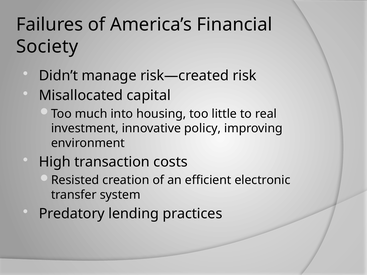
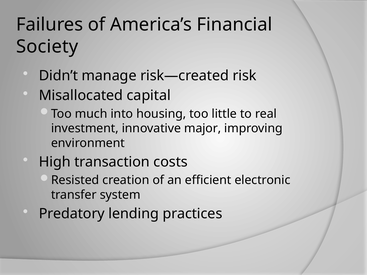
policy: policy -> major (203, 129)
